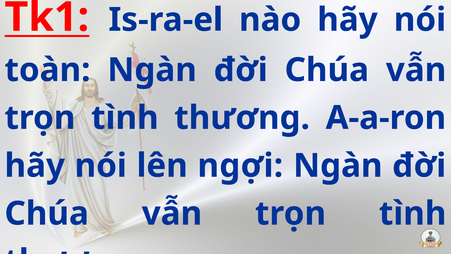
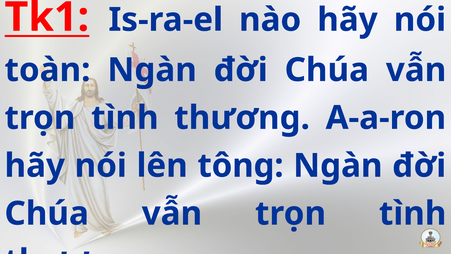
ngợi: ngợi -> tông (241, 166)
